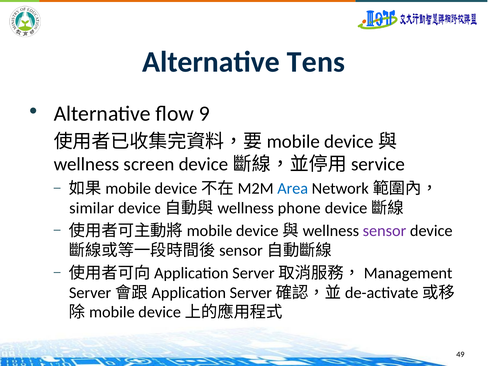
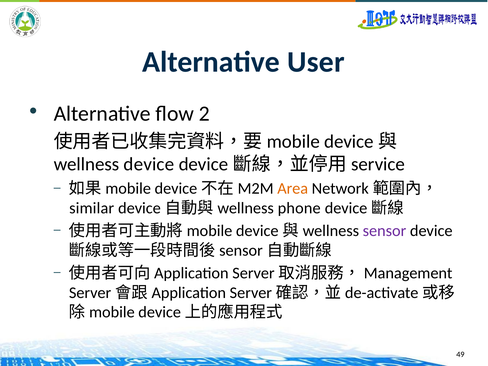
Tens: Tens -> User (316, 62)
9: 9 -> 2 (204, 114)
screen: screen -> device (149, 164)
Area colour: blue -> orange (293, 189)
